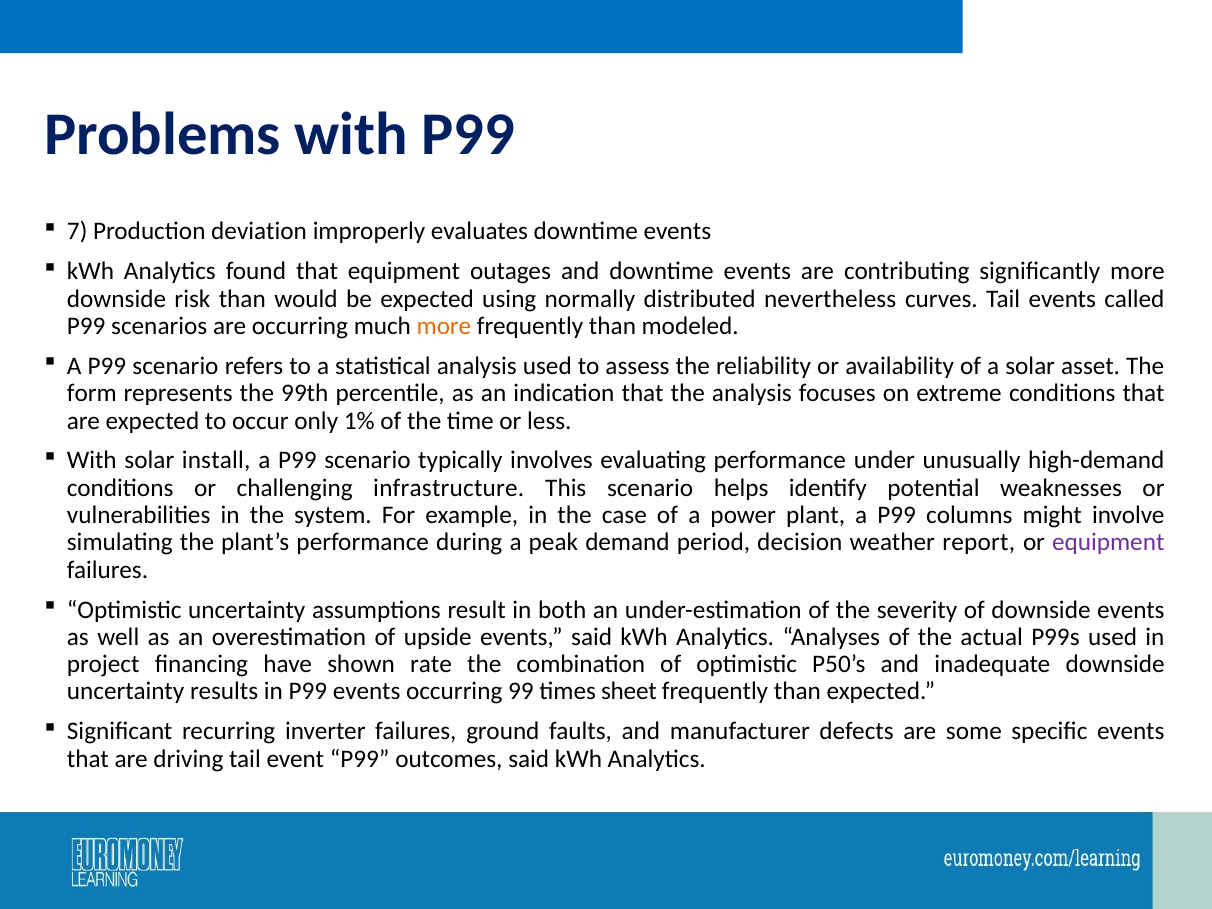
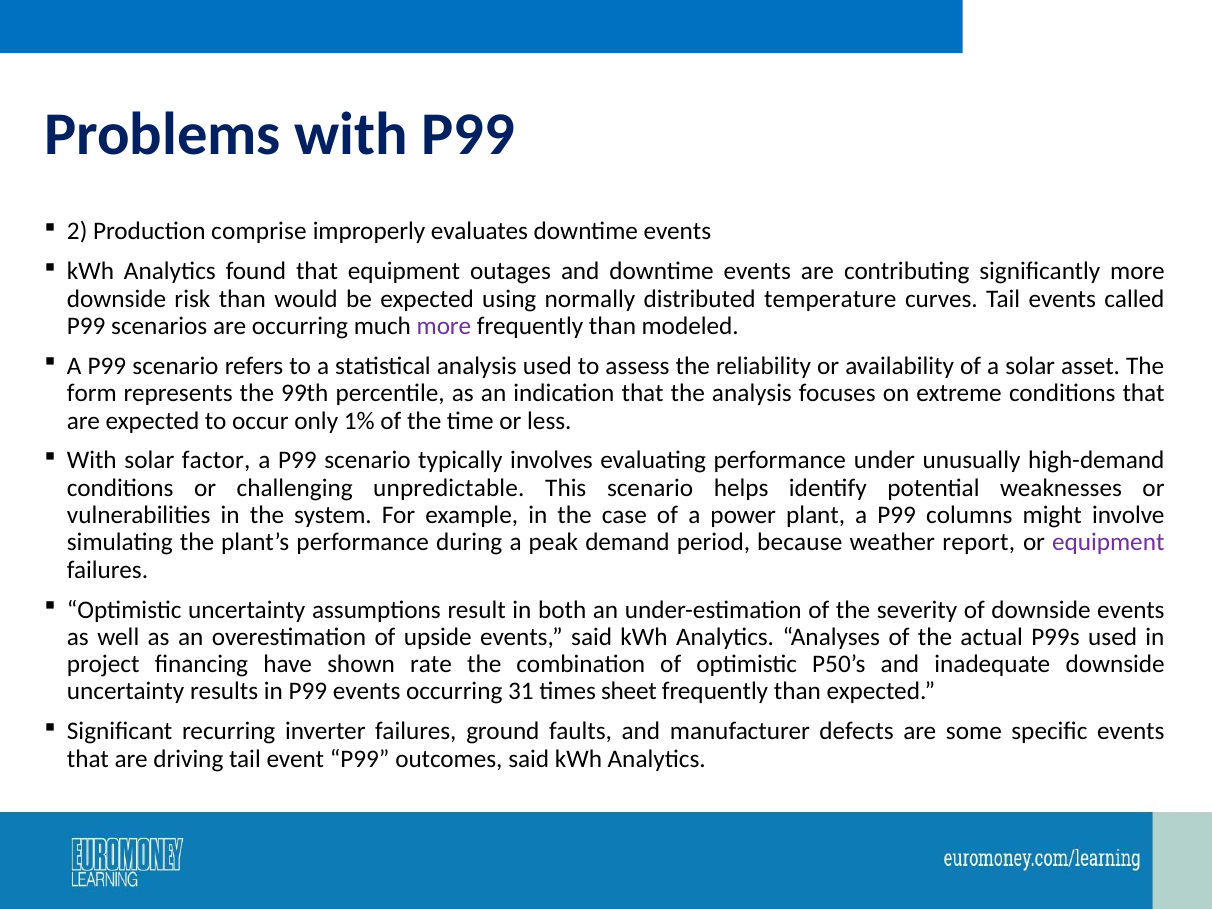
7: 7 -> 2 (77, 232)
deviation: deviation -> comprise (259, 232)
nevertheless: nevertheless -> temperature (830, 299)
more colour: orange -> purple (444, 326)
install: install -> factor (216, 461)
infrastructure: infrastructure -> unpredictable (449, 488)
decision: decision -> because (800, 543)
99: 99 -> 31 (521, 692)
